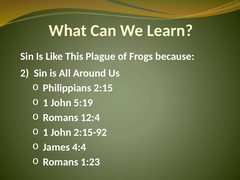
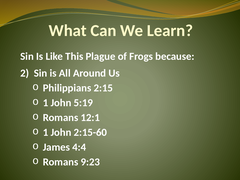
12:4: 12:4 -> 12:1 (90, 118)
2:15-92: 2:15-92 -> 2:15-60 (90, 132)
1:23: 1:23 -> 9:23 (90, 162)
